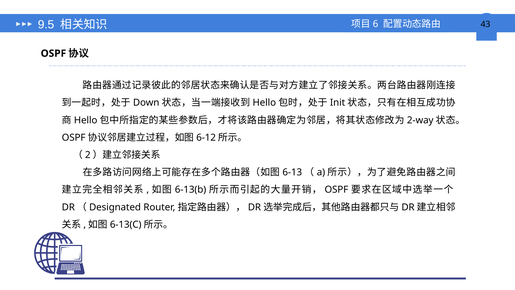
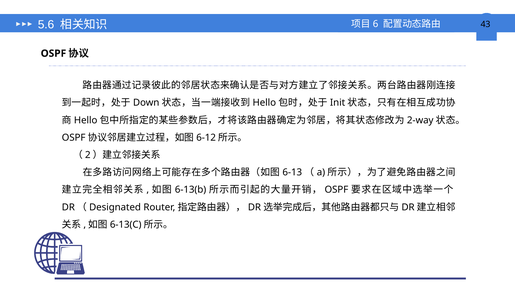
9.5: 9.5 -> 5.6 (46, 25)
